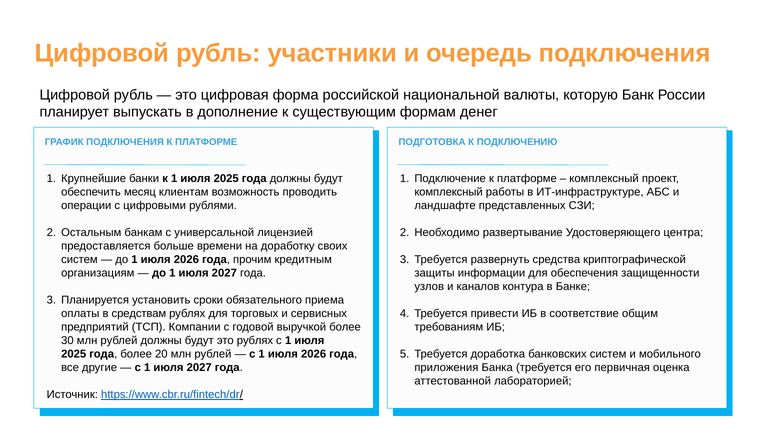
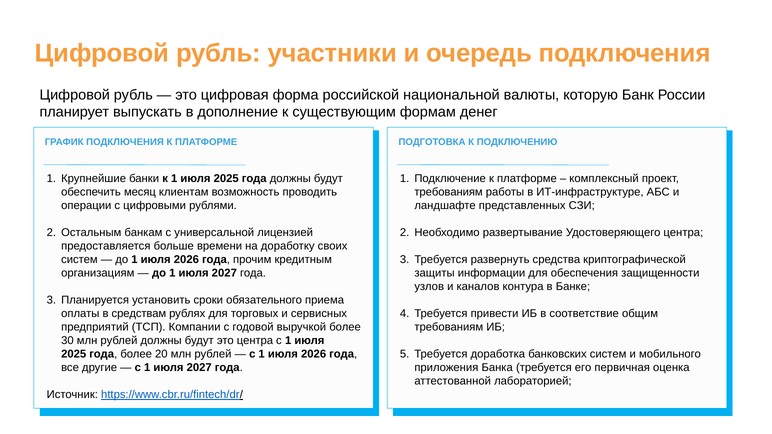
комплексный: комплексный -> требованиям (449, 192)
это рублях: рублях -> центра (255, 341)
